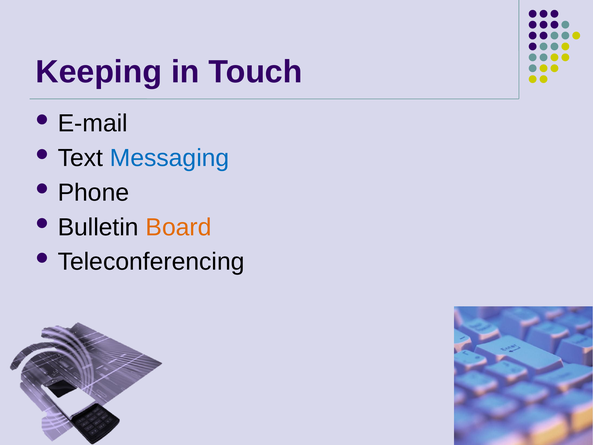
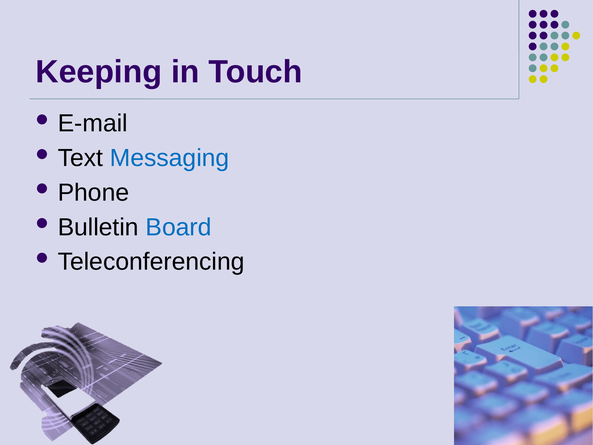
Board colour: orange -> blue (179, 227)
